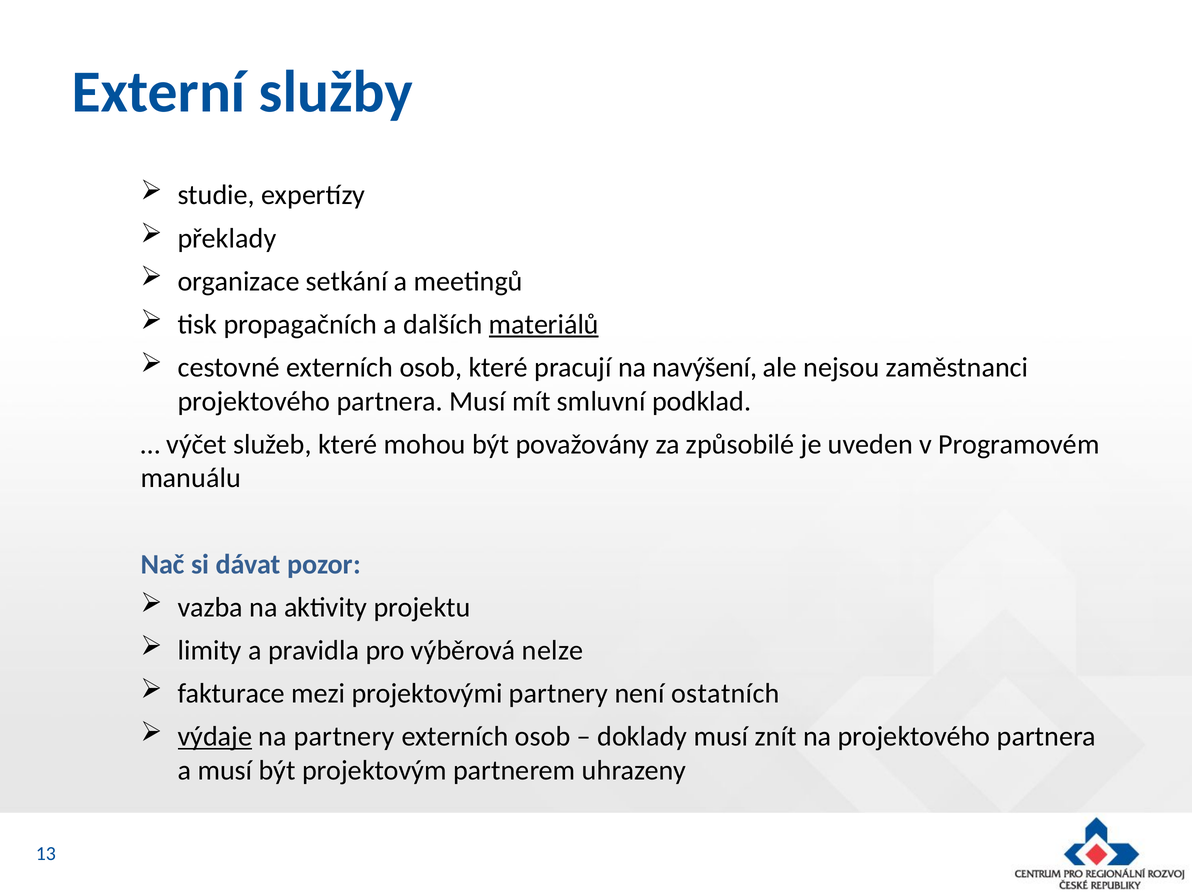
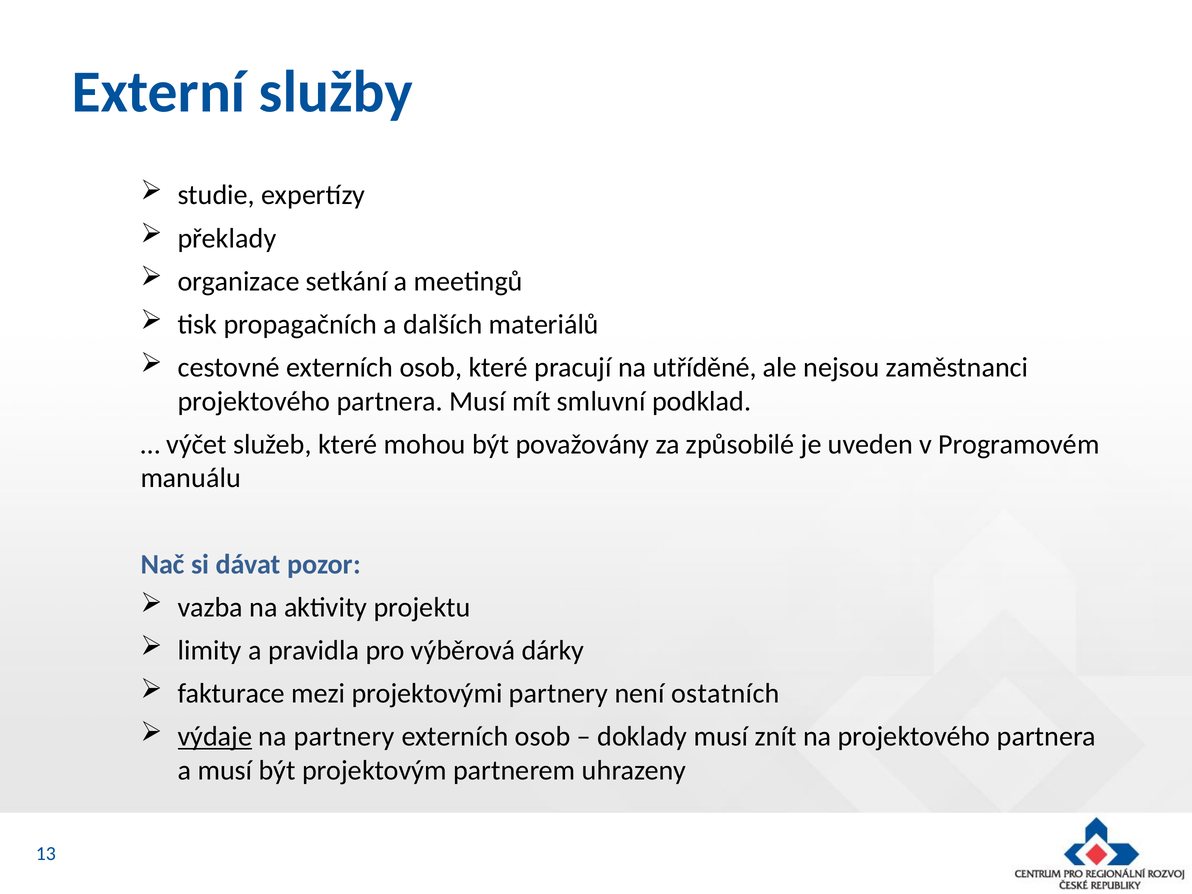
materiálů underline: present -> none (544, 324)
navýšení: navýšení -> utříděné (705, 368)
nelze: nelze -> dárky (553, 650)
